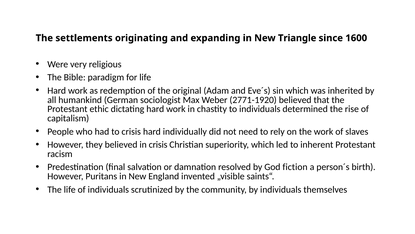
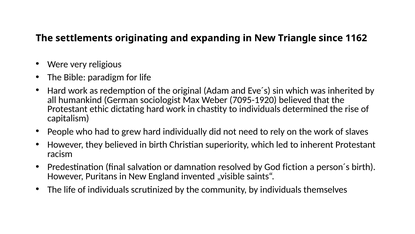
1600: 1600 -> 1162 (356, 38)
2771-1920: 2771-1920 -> 7095-1920 (253, 100)
to crisis: crisis -> grew (131, 131)
in crisis: crisis -> birth (158, 144)
